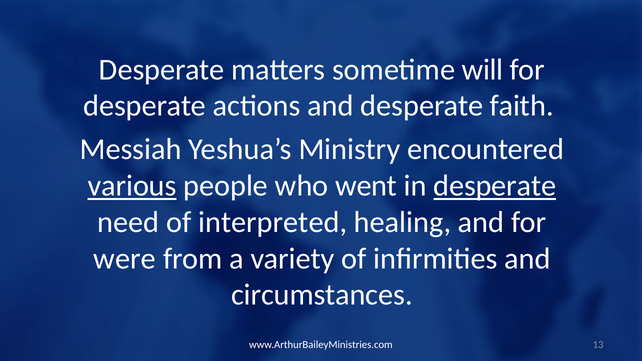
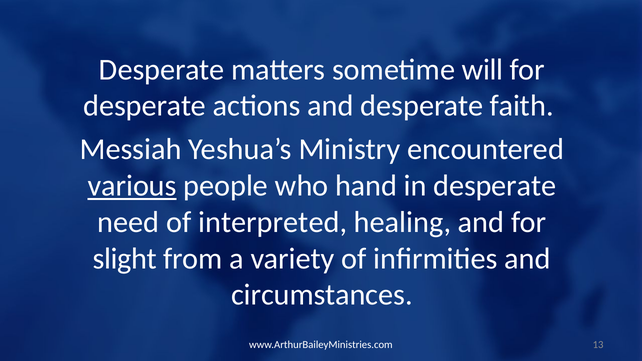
went: went -> hand (366, 186)
desperate underline: present -> none (495, 186)
were: were -> slight (125, 259)
